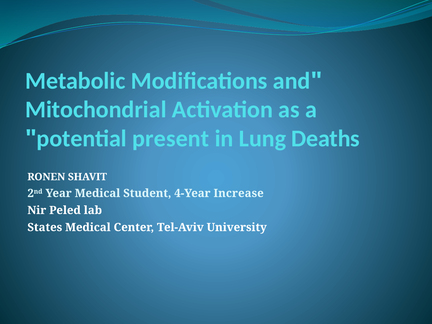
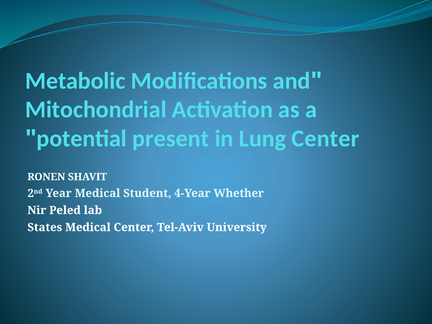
Lung Deaths: Deaths -> Center (325, 138)
Increase: Increase -> Whether (239, 193)
